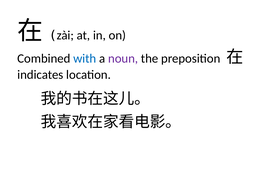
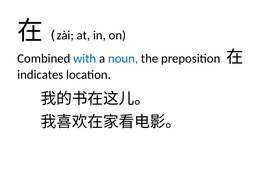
noun colour: purple -> blue (123, 59)
